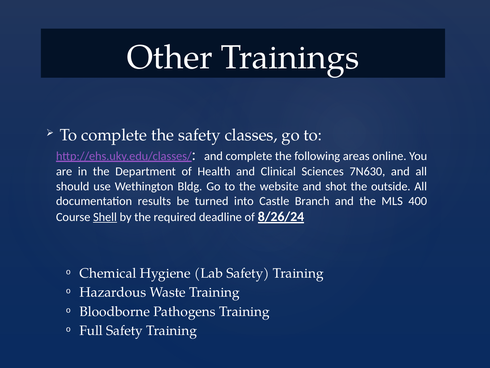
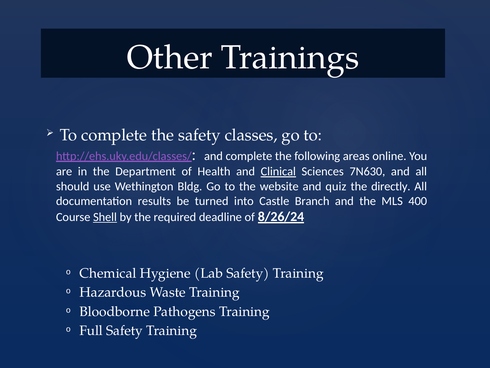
Clinical underline: none -> present (278, 171)
shot: shot -> quiz (336, 186)
outside: outside -> directly (391, 186)
